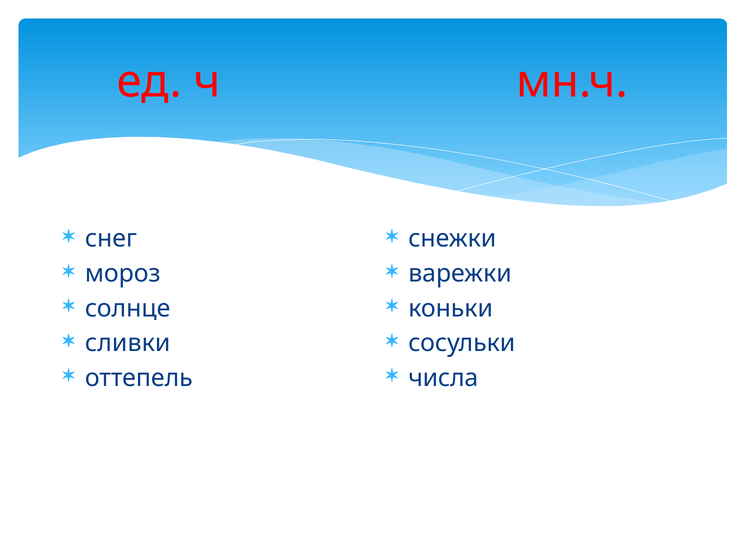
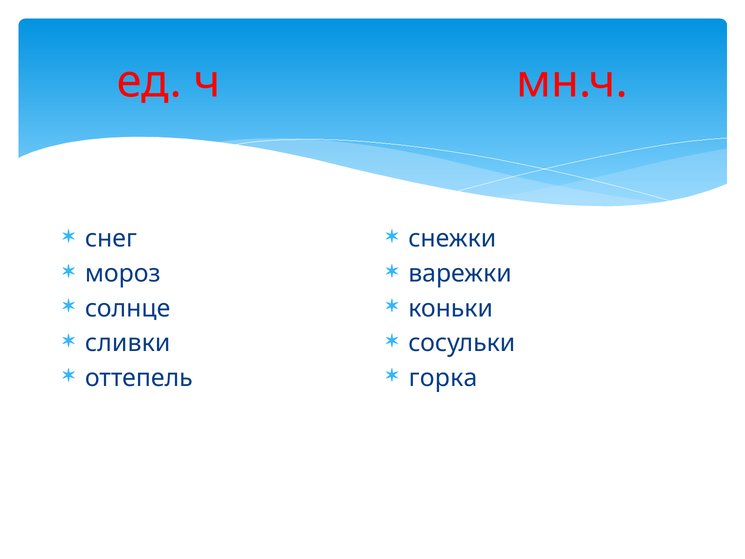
числа: числа -> горка (443, 378)
